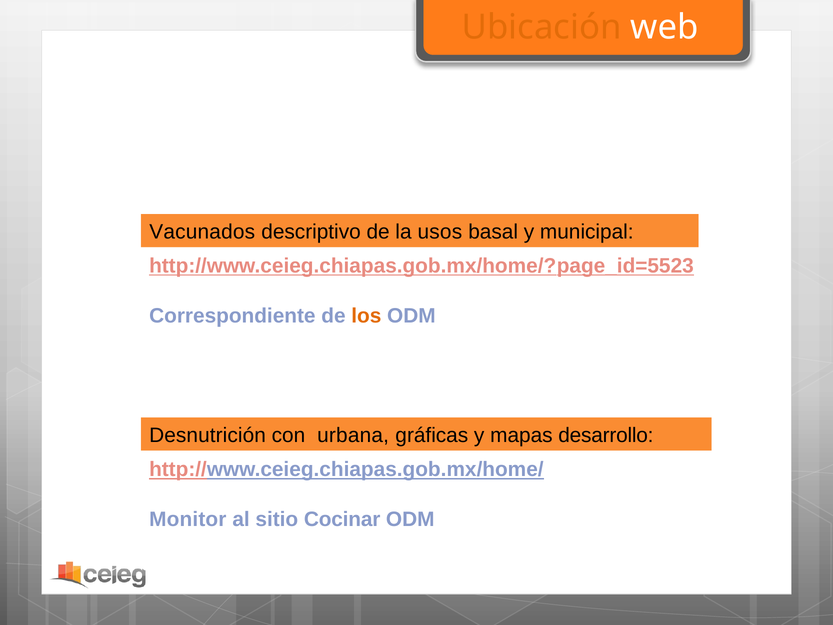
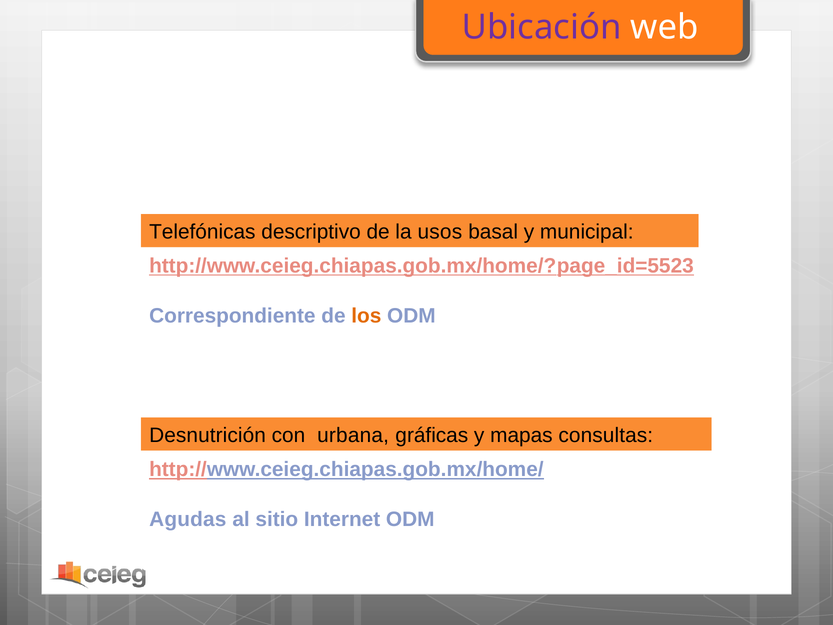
Ubicación colour: orange -> purple (542, 27)
Vacunados: Vacunados -> Telefónicas (202, 232)
desarrollo: desarrollo -> consultas (606, 435)
Monitor: Monitor -> Agudas (188, 519)
Cocinar: Cocinar -> Internet (342, 519)
